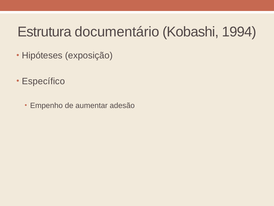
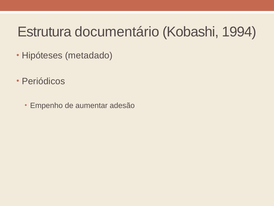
exposição: exposição -> metadado (89, 55)
Específico: Específico -> Periódicos (43, 81)
